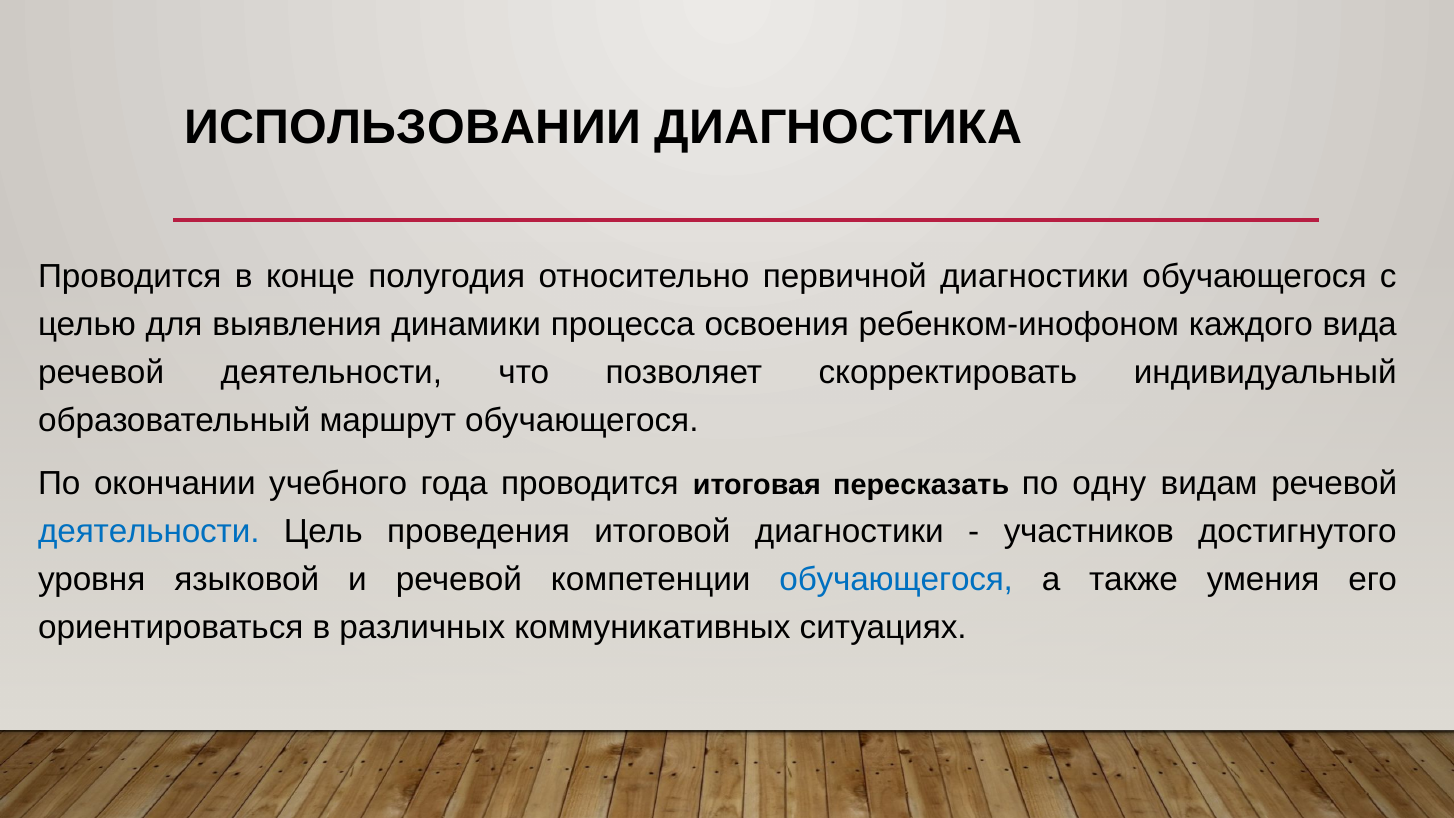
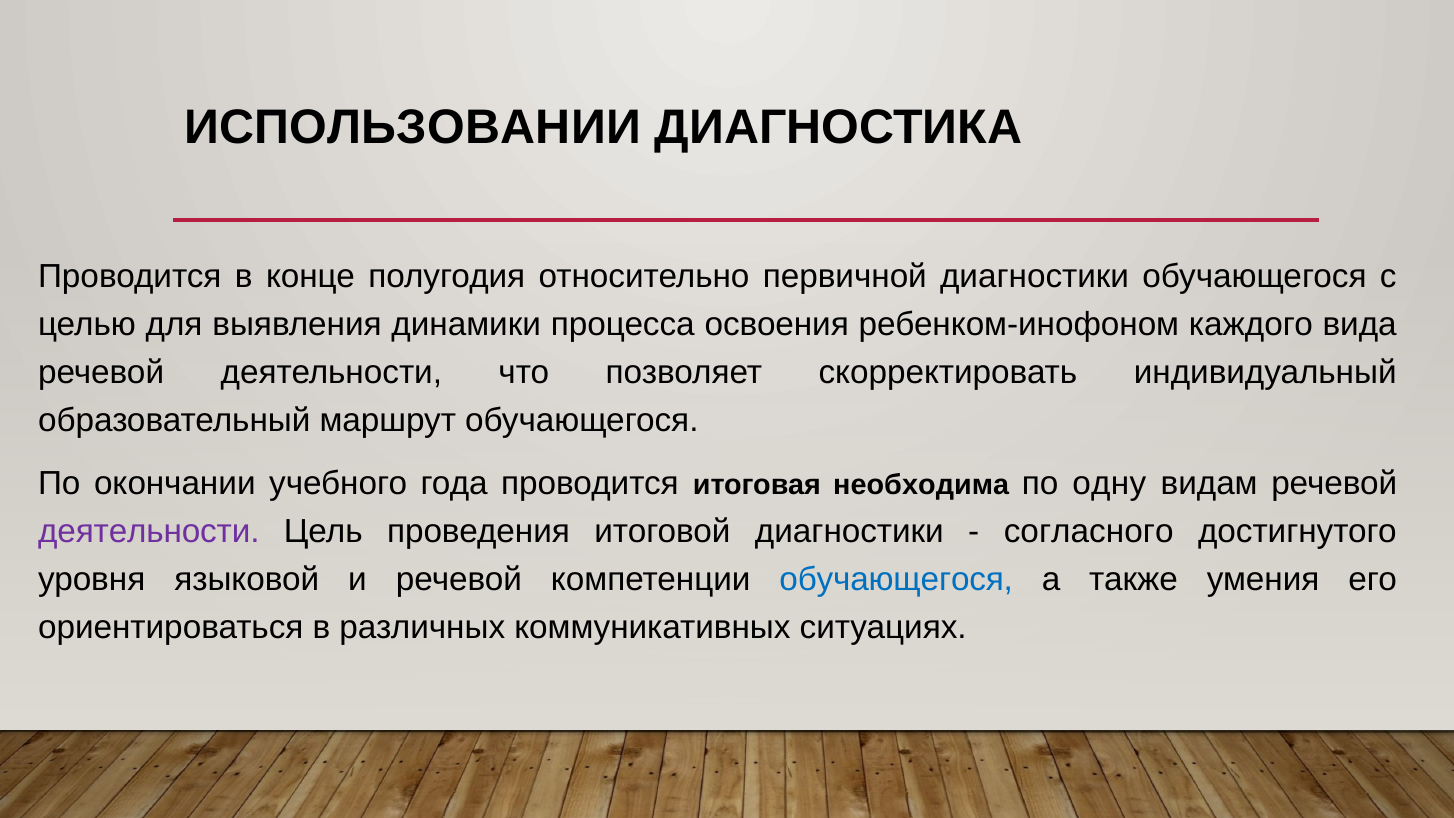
пересказать: пересказать -> необходима (921, 485)
деятельности colour: blue -> purple (149, 531)
участников: участников -> согласного (1089, 531)
